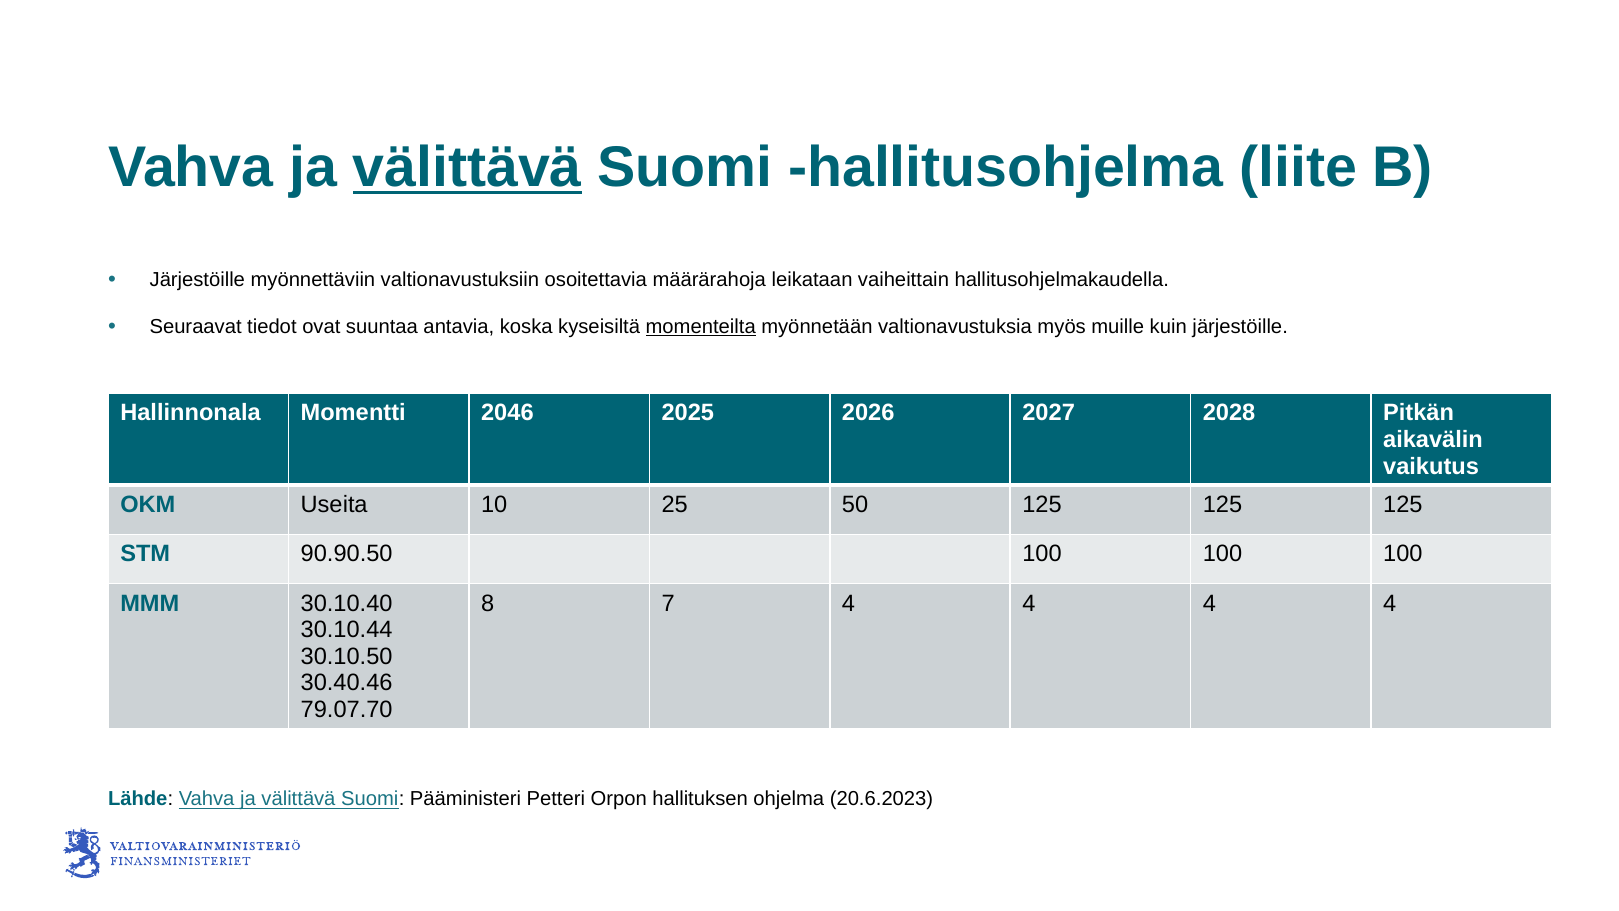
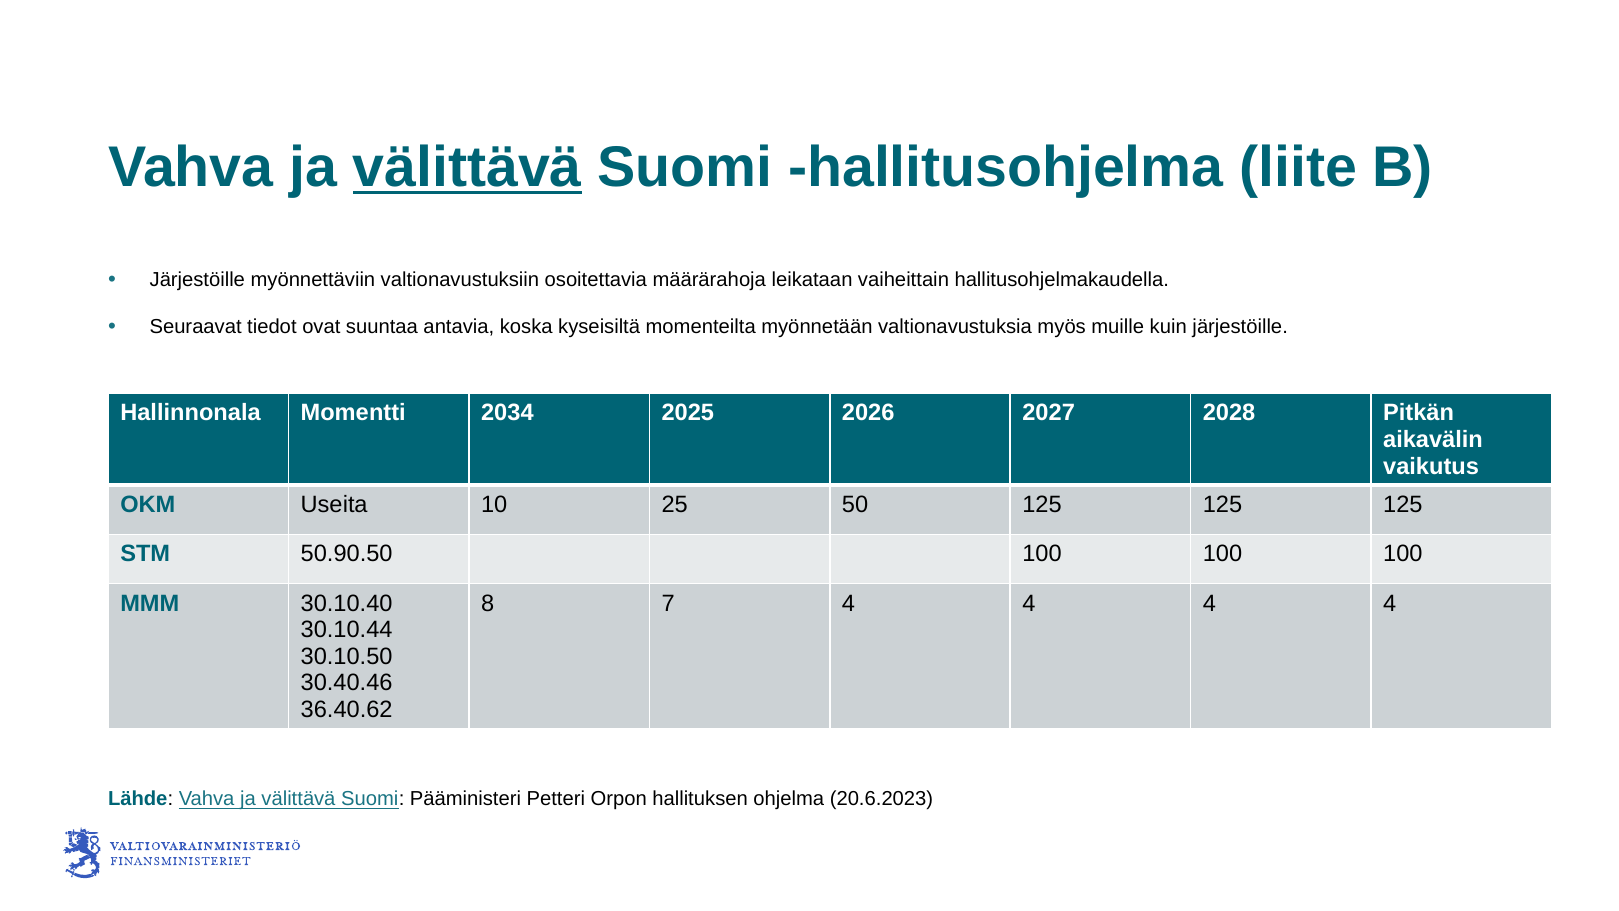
momenteilta underline: present -> none (701, 327)
2046: 2046 -> 2034 (507, 413)
90.90.50: 90.90.50 -> 50.90.50 (347, 554)
79.07.70: 79.07.70 -> 36.40.62 (347, 709)
